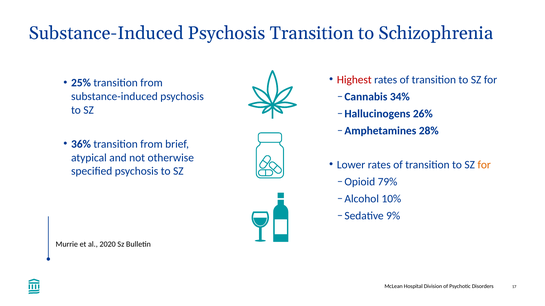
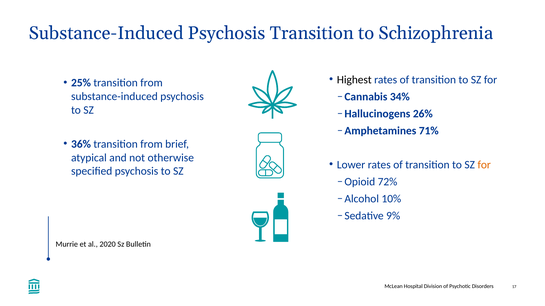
Highest colour: red -> black (354, 80)
28%: 28% -> 71% (429, 131)
79%: 79% -> 72% (388, 182)
